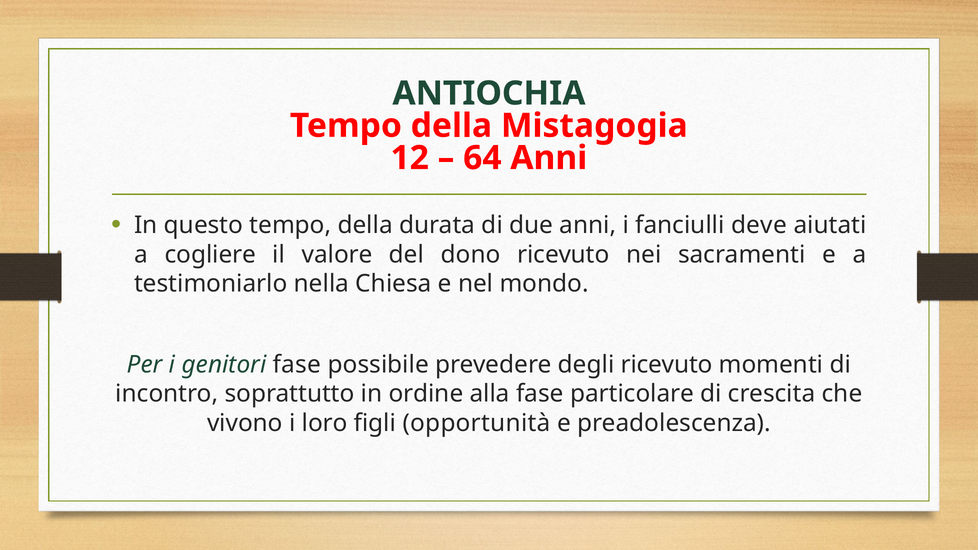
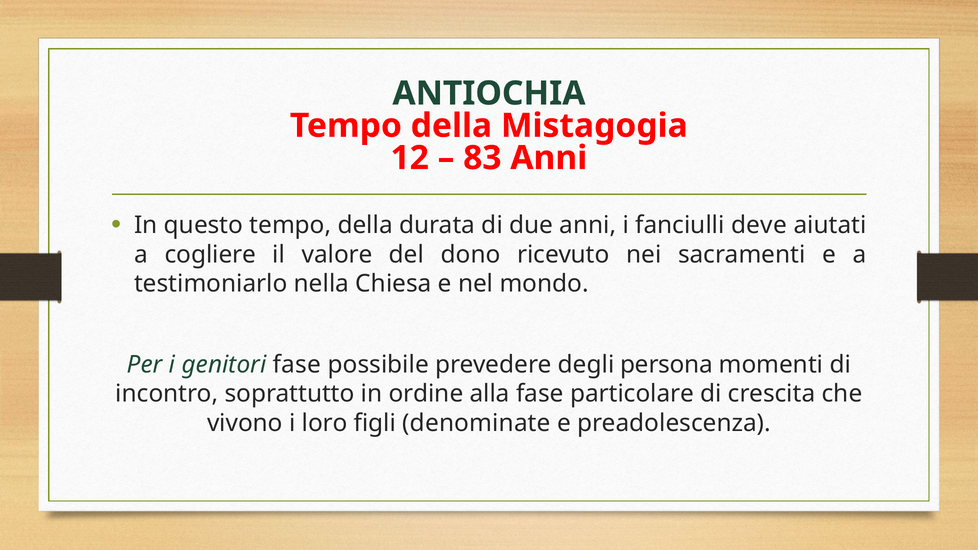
64: 64 -> 83 (482, 158)
degli ricevuto: ricevuto -> persona (667, 365)
opportunità: opportunità -> denominate (477, 423)
